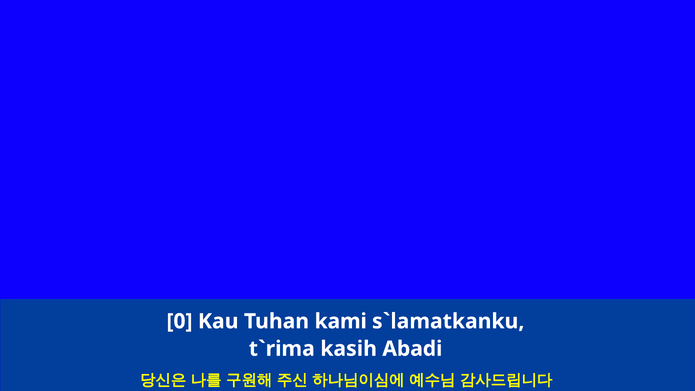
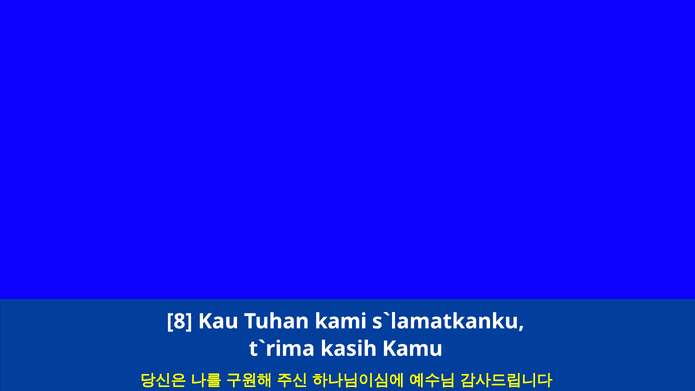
0: 0 -> 8 (179, 321)
Abadi: Abadi -> Kamu (412, 349)
